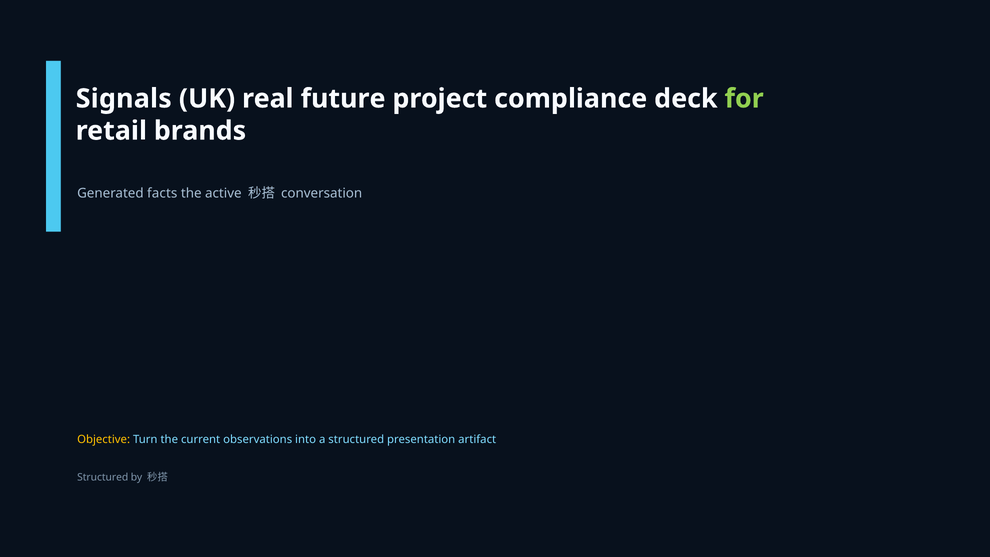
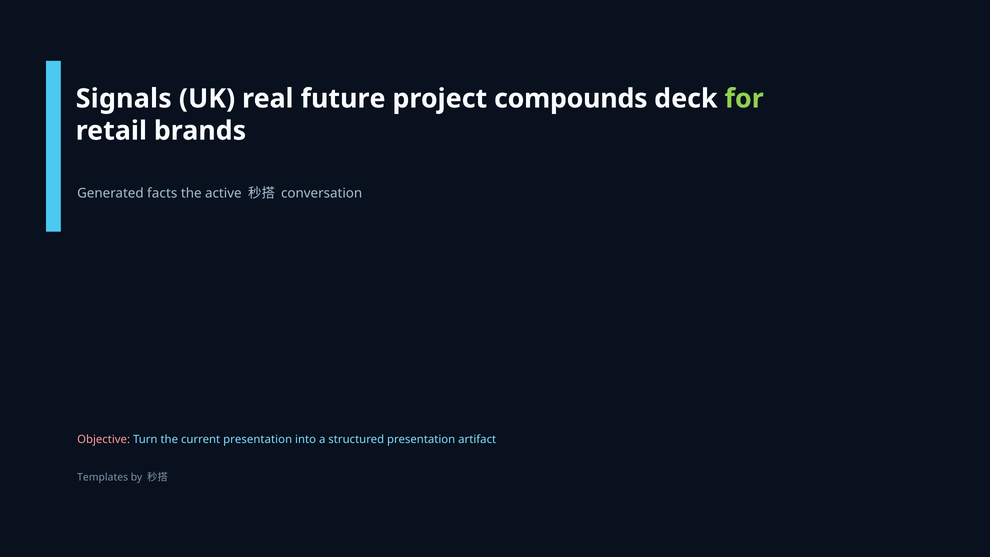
compliance: compliance -> compounds (571, 99)
Objective colour: yellow -> pink (104, 440)
current observations: observations -> presentation (258, 440)
Structured: Structured -> Templates (103, 477)
